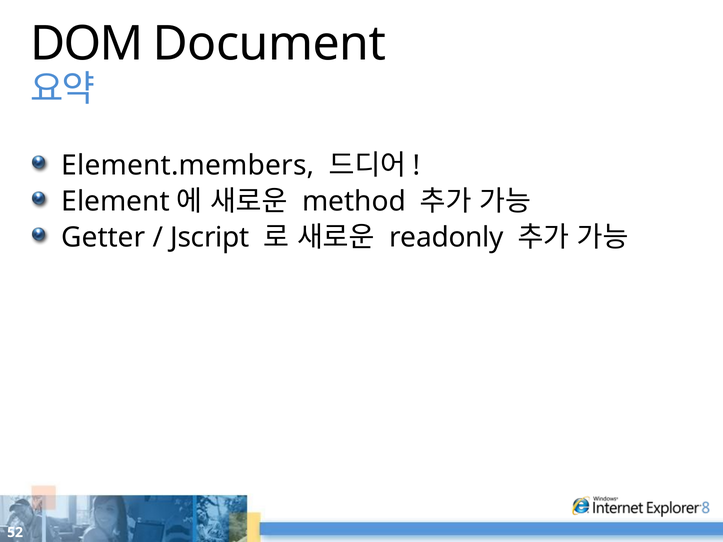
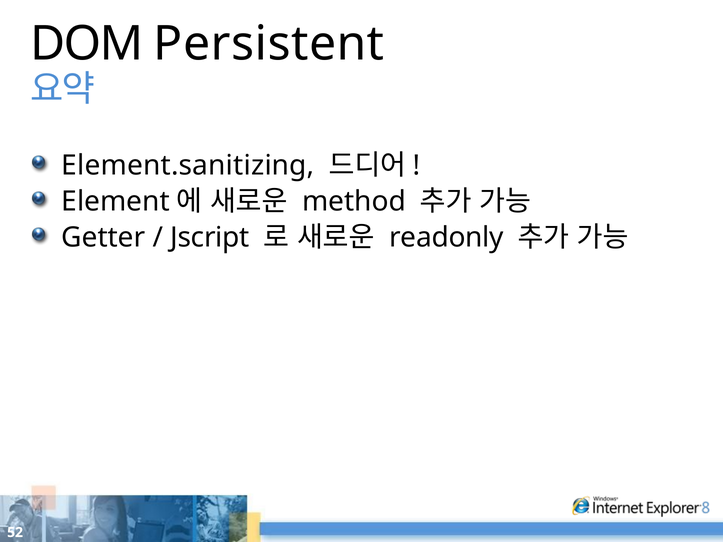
Document: Document -> Persistent (269, 44)
Element.members: Element.members -> Element.sanitizing (188, 166)
